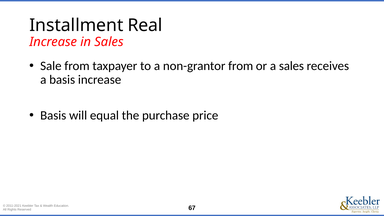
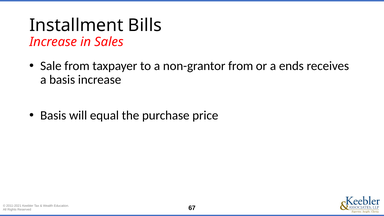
Real: Real -> Bills (145, 25)
a sales: sales -> ends (291, 66)
